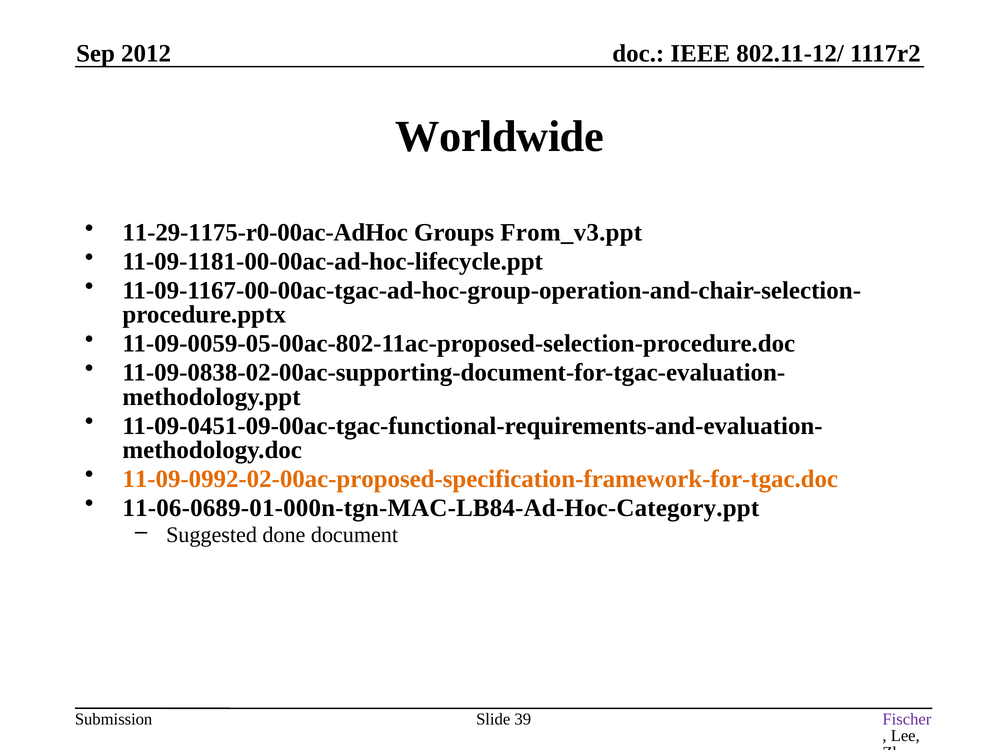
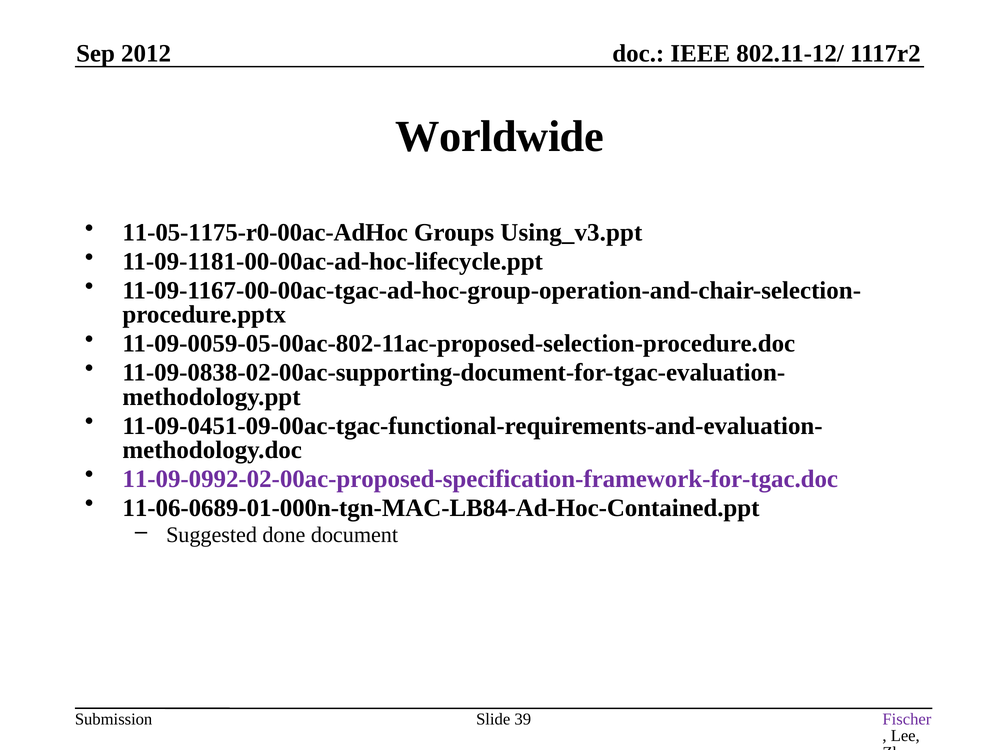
11-29-1175-r0-00ac-AdHoc: 11-29-1175-r0-00ac-AdHoc -> 11-05-1175-r0-00ac-AdHoc (265, 232)
From_v3.ppt: From_v3.ppt -> Using_v3.ppt (571, 232)
11-09-0992-02-00ac-proposed-specification-framework-for-tgac.doc colour: orange -> purple (480, 478)
11-06-0689-01-000n-tgn-MAC-LB84-Ad-Hoc-Category.ppt: 11-06-0689-01-000n-tgn-MAC-LB84-Ad-Hoc-Category.ppt -> 11-06-0689-01-000n-tgn-MAC-LB84-Ad-Hoc-Contained.ppt (441, 507)
